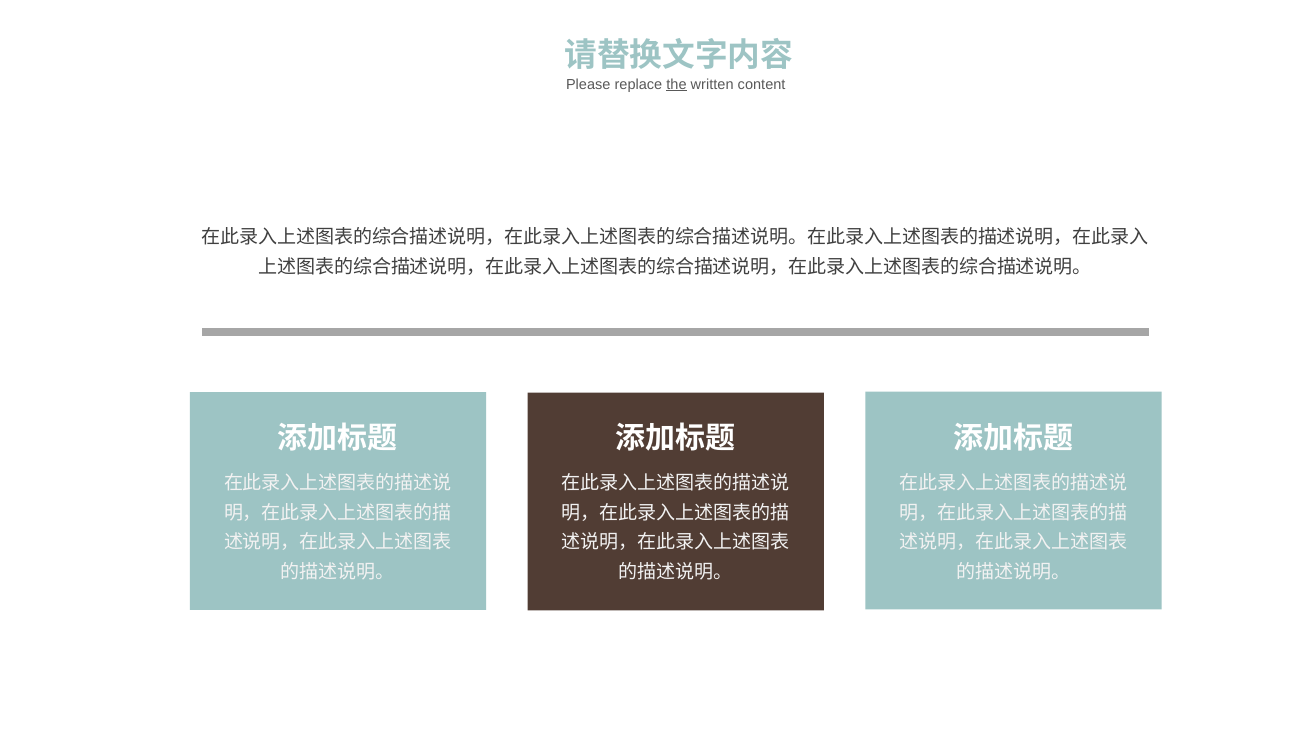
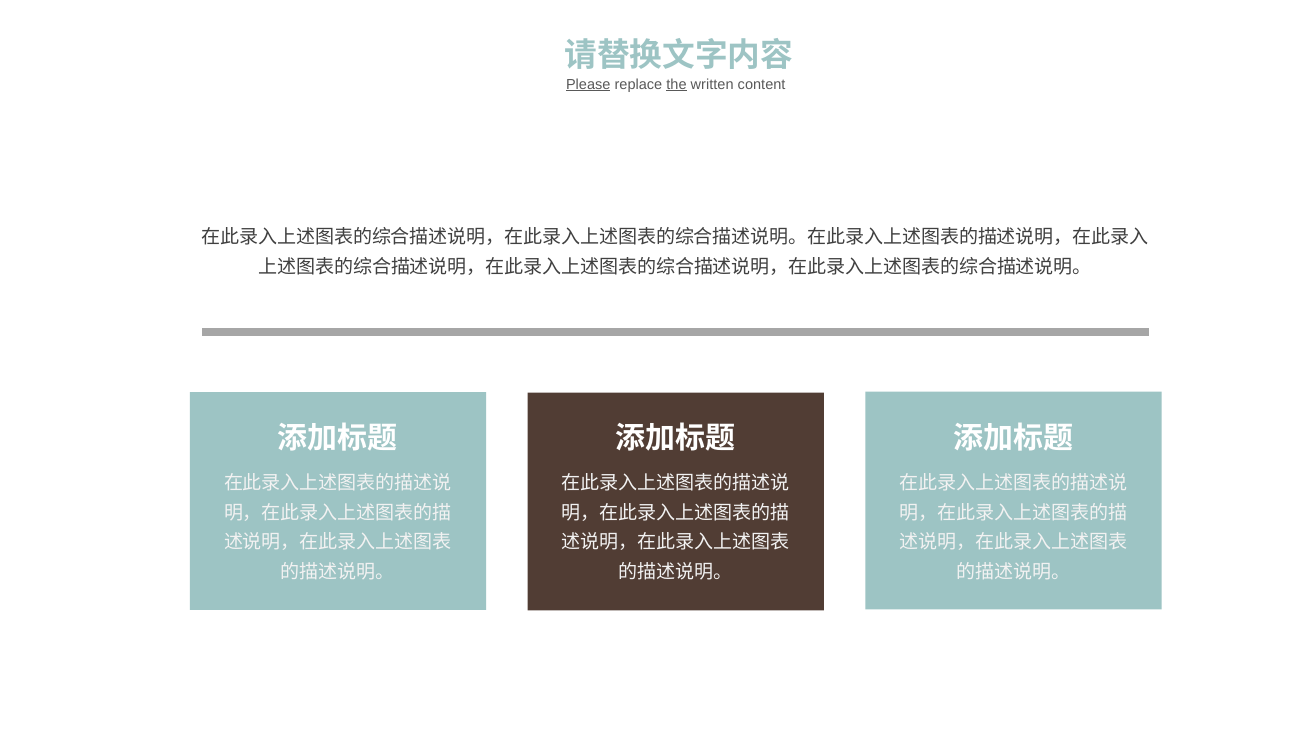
Please underline: none -> present (588, 85)
